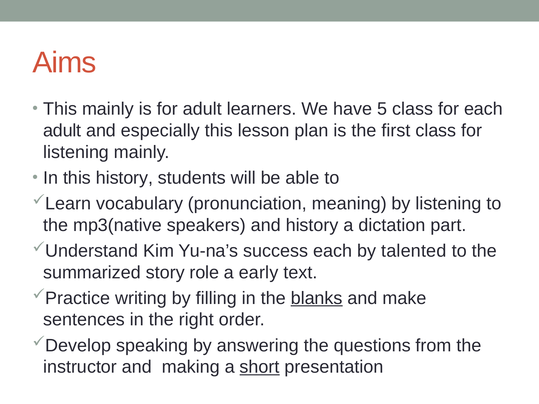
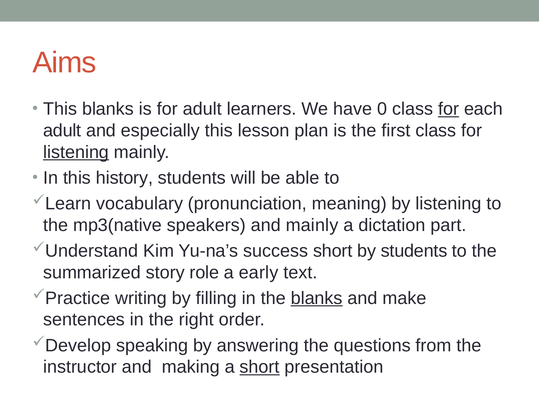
This mainly: mainly -> blanks (108, 109)
5: 5 -> 0 (382, 109)
for underline: none -> present (449, 109)
listening underline: none -> present (76, 152)
and history: history -> mainly (312, 225)
success each: each -> short (333, 251)
by talented: talented -> students (414, 251)
